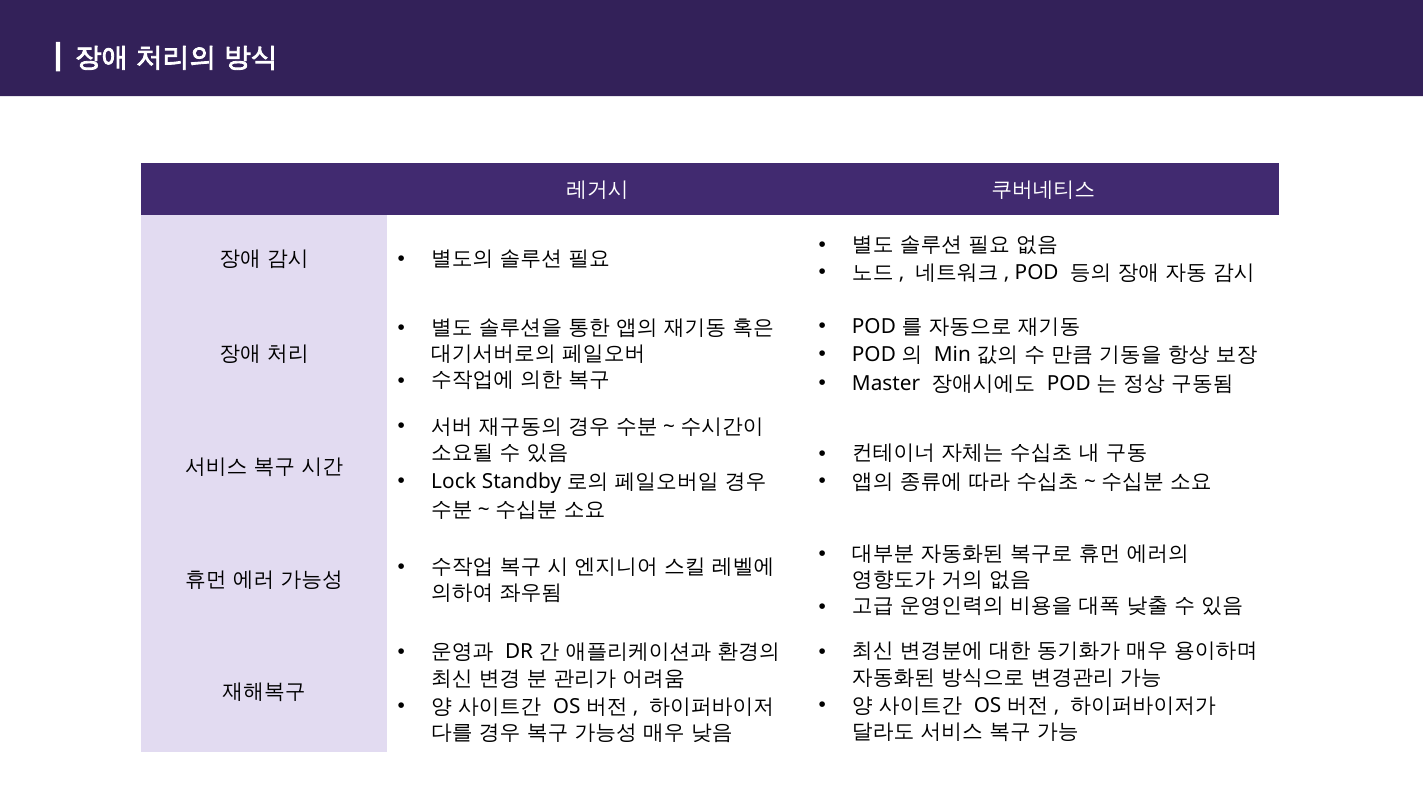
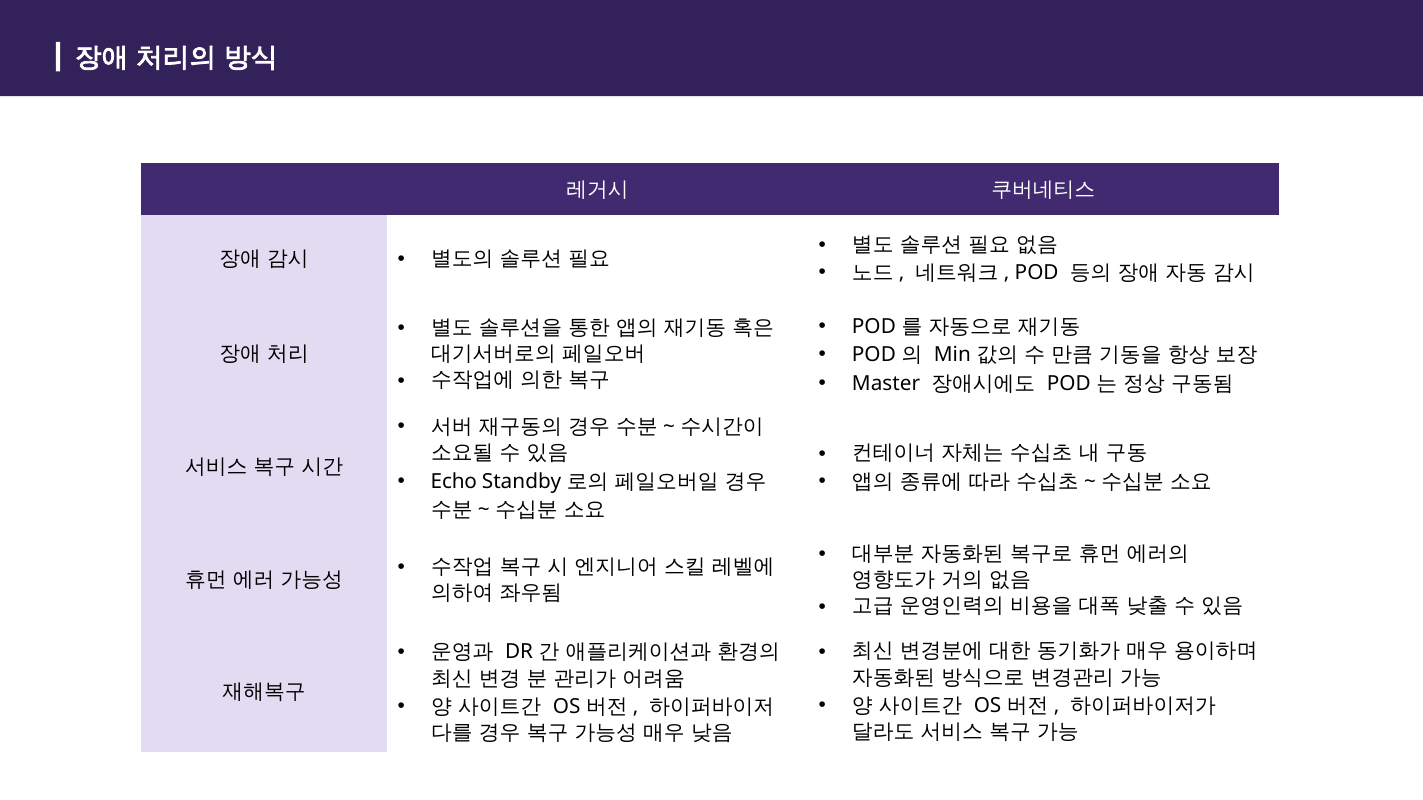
Lock: Lock -> Echo (454, 482)
